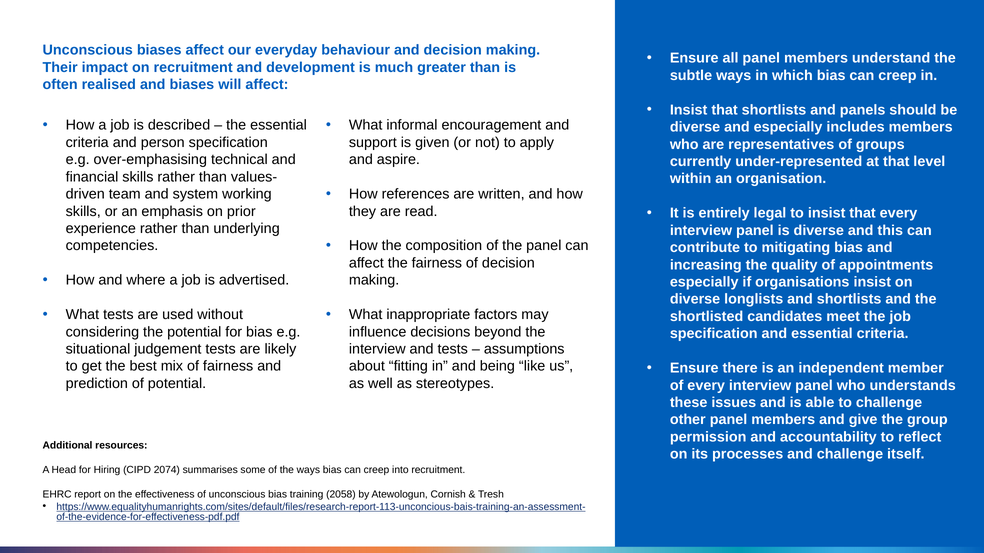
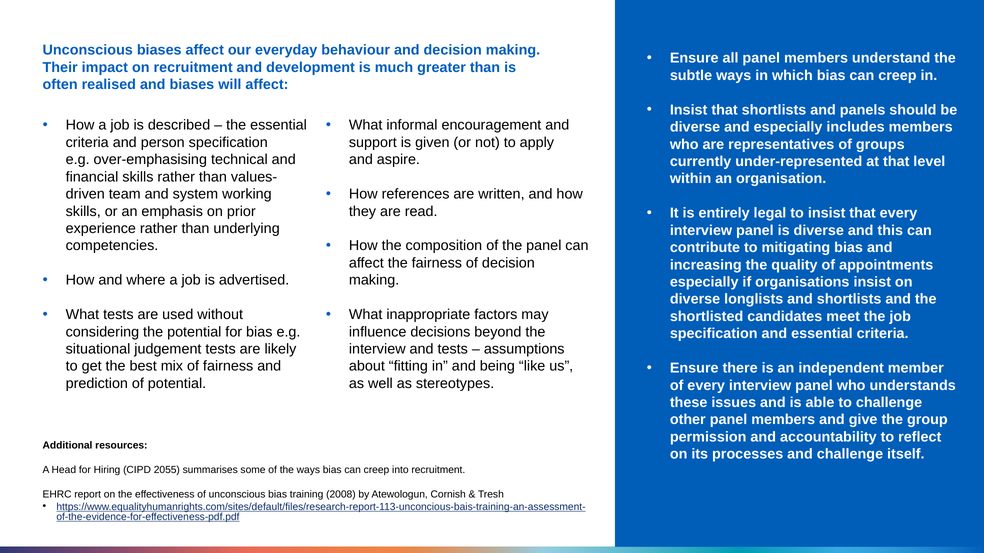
2074: 2074 -> 2055 (167, 470)
2058: 2058 -> 2008 (341, 495)
